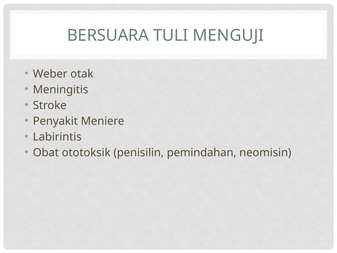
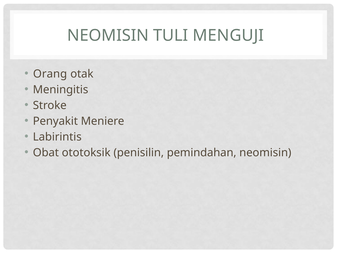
BERSUARA: BERSUARA -> NEOMISIN (108, 35)
Weber: Weber -> Orang (50, 74)
